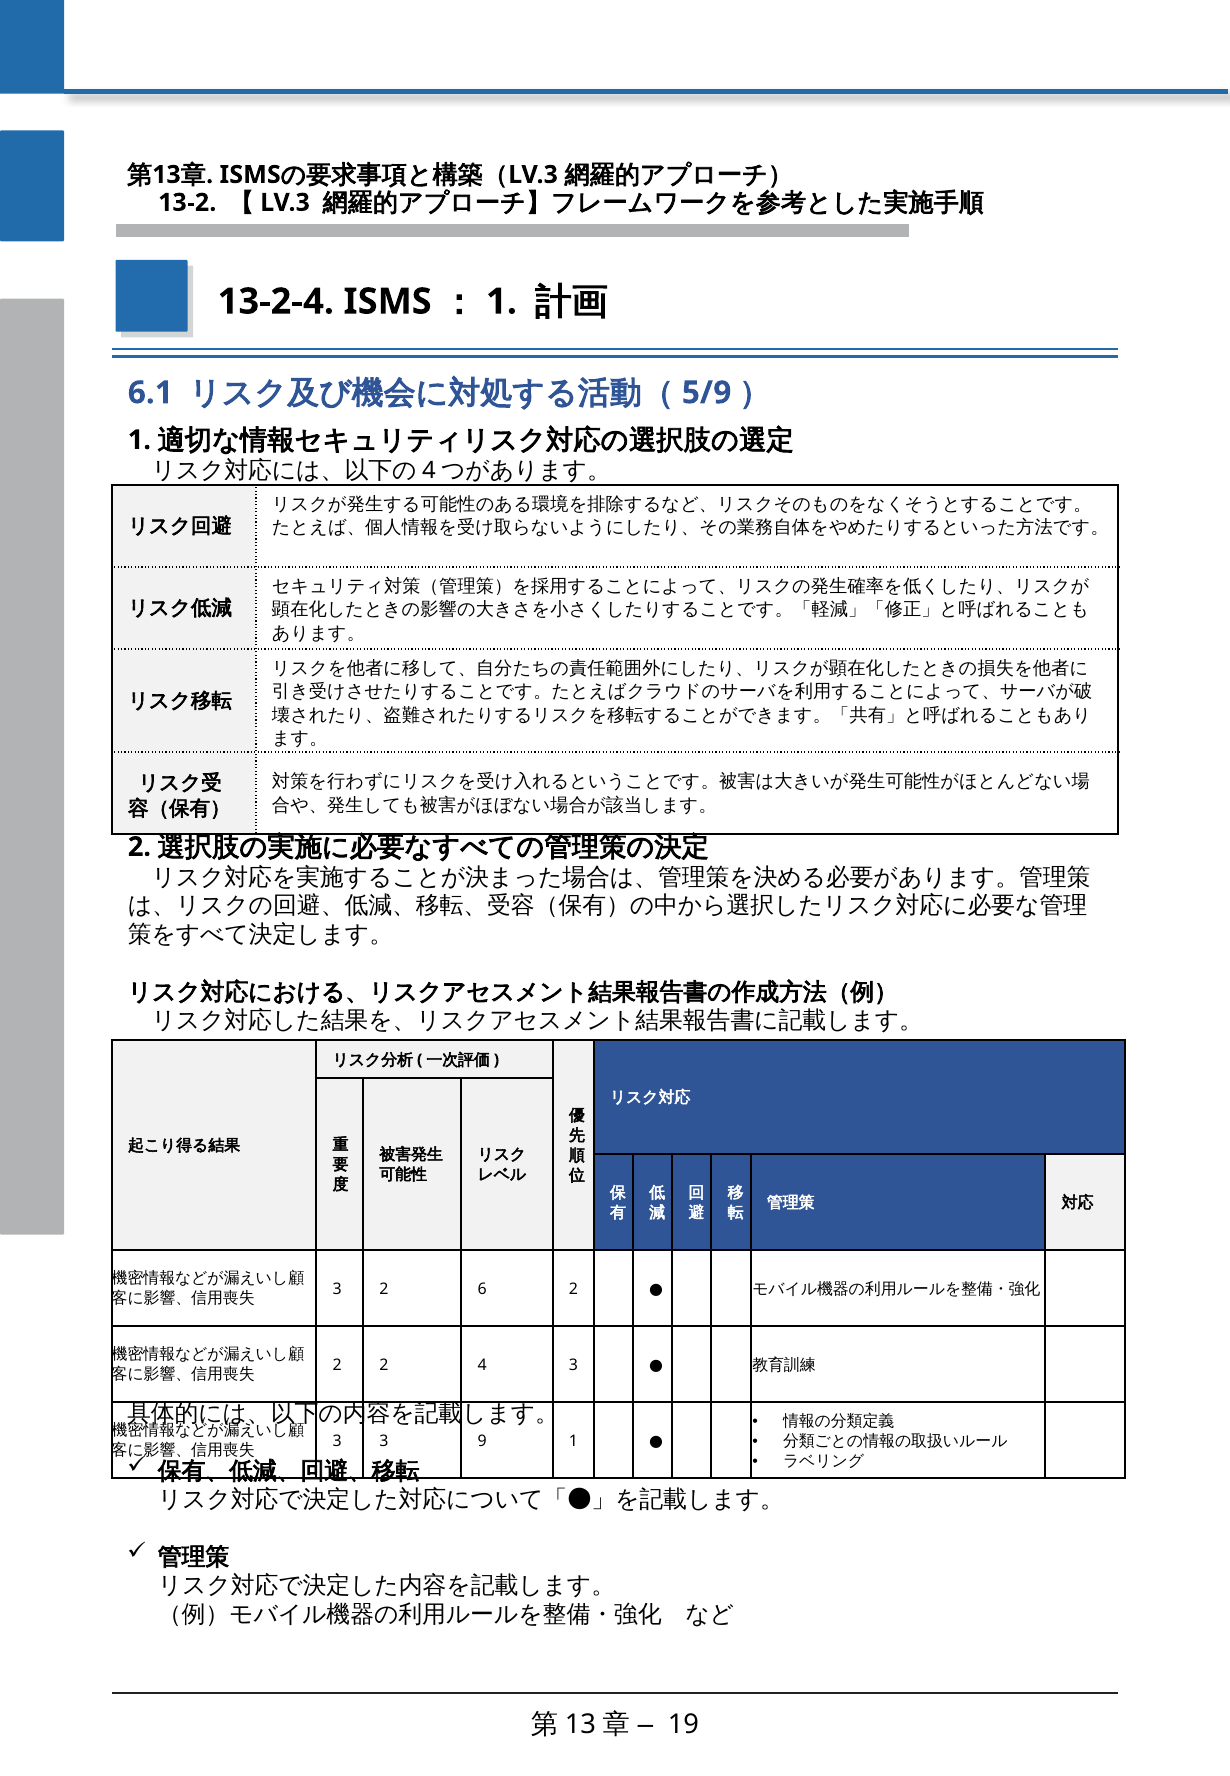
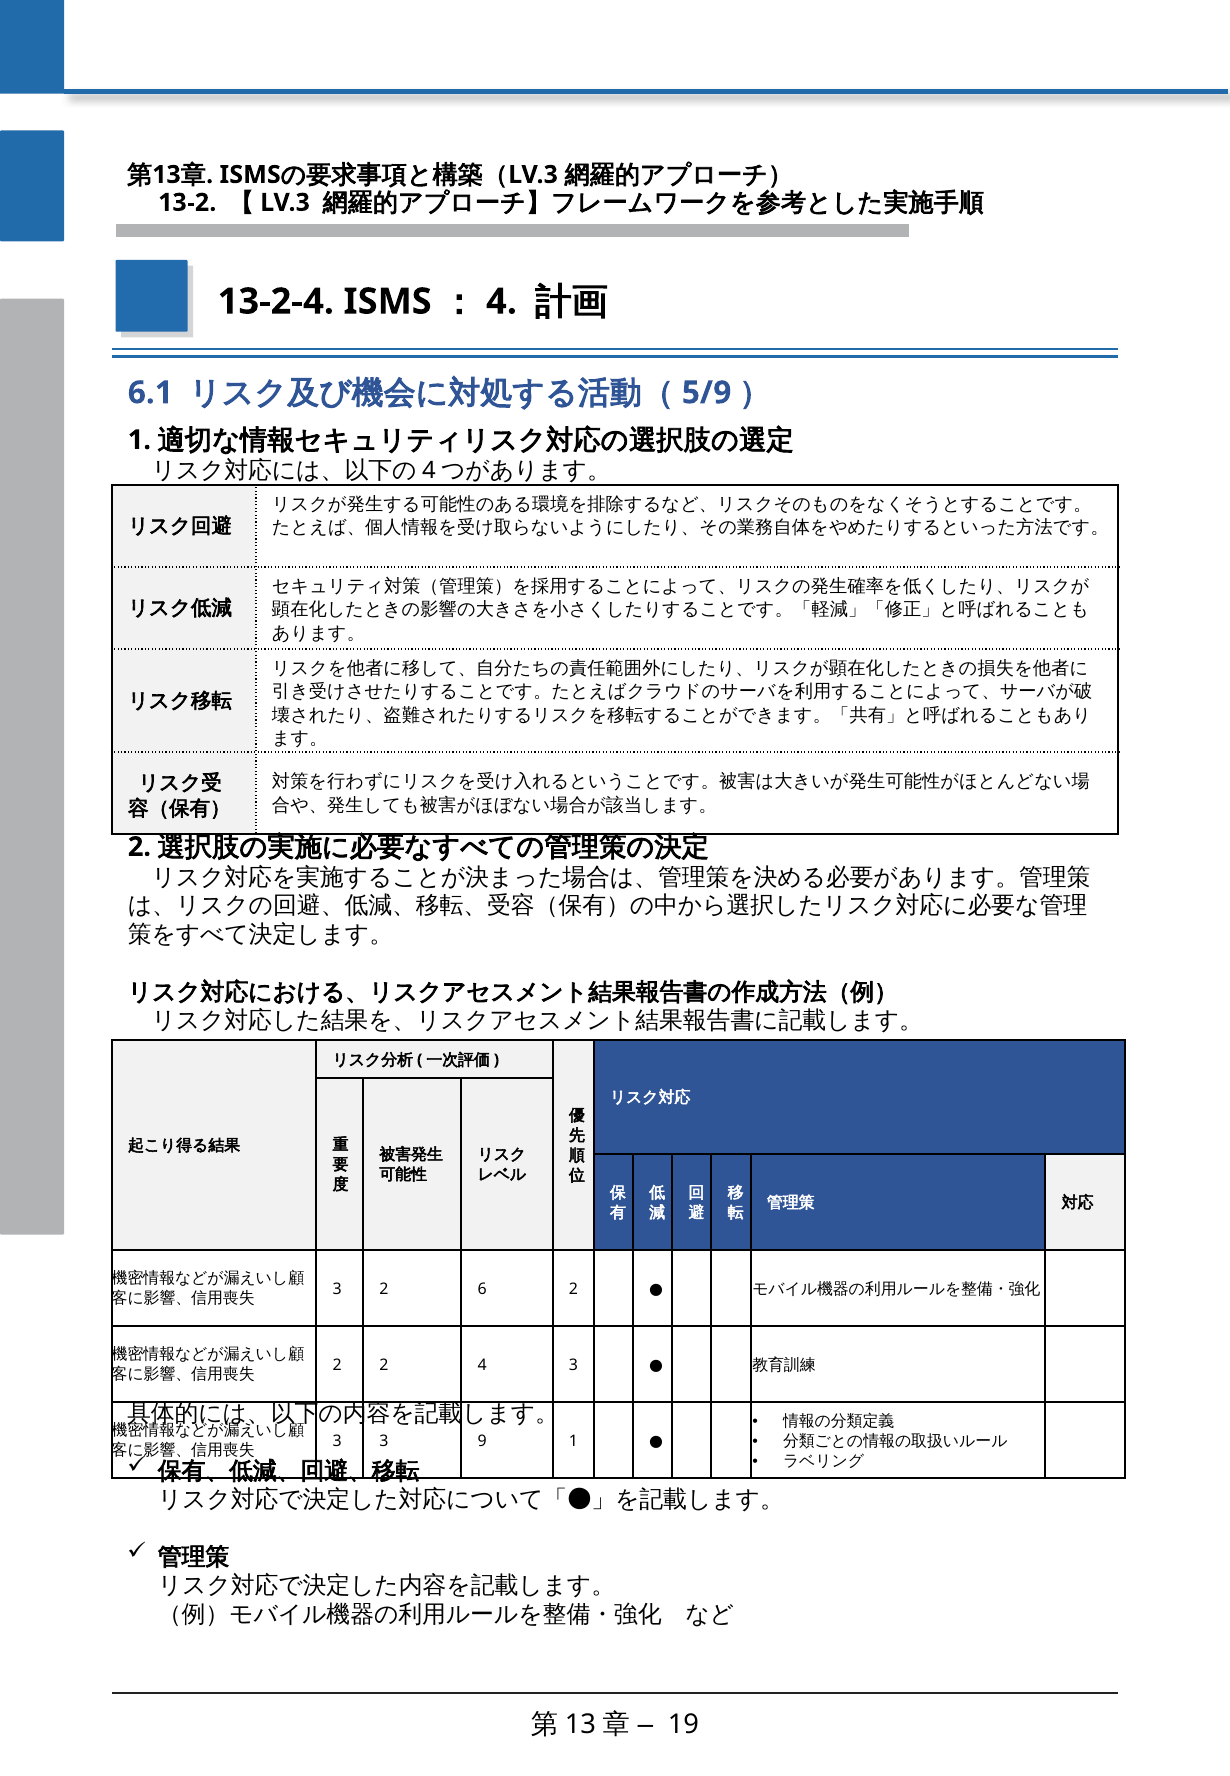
1: 1 -> 4 (502, 302)
